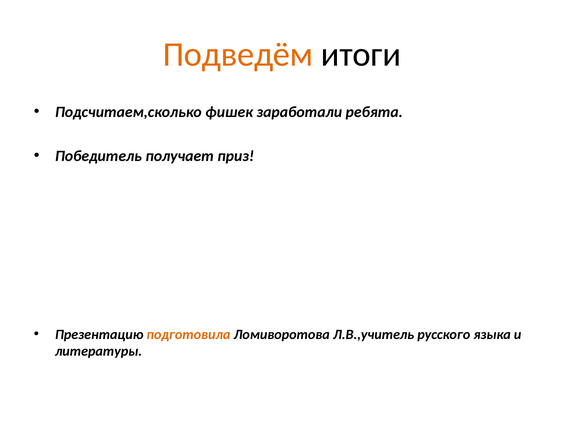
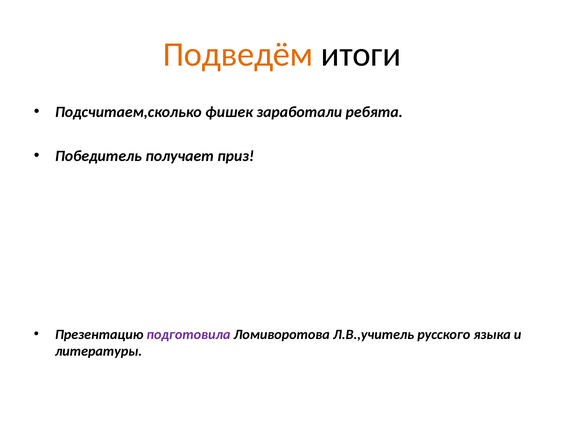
подготовила colour: orange -> purple (188, 334)
